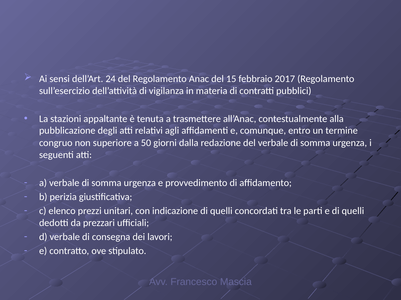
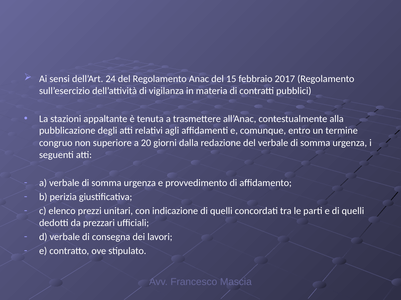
50: 50 -> 20 (146, 143)
